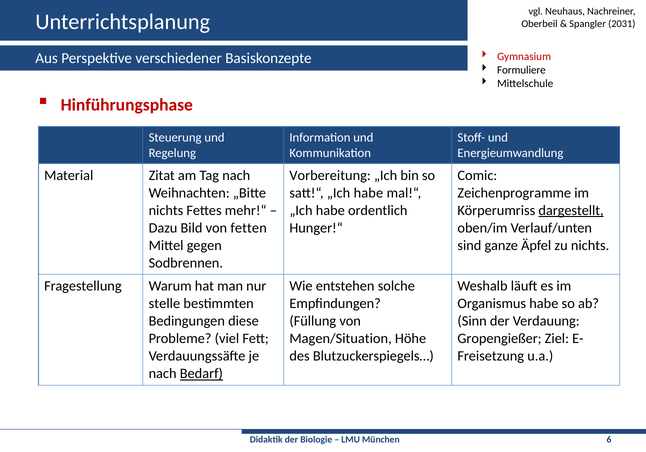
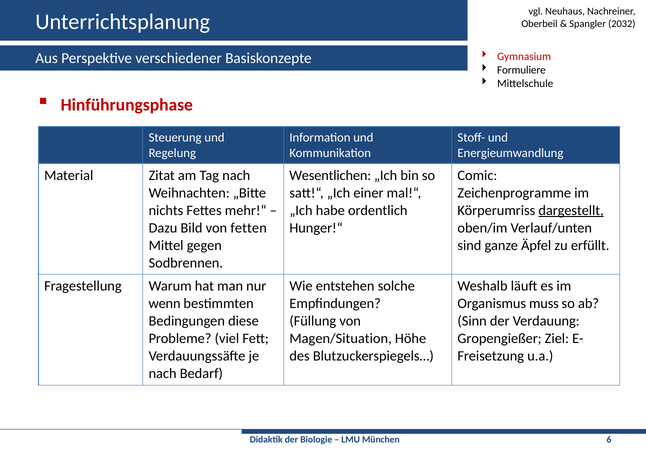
2031: 2031 -> 2032 (622, 24)
Vorbereitung: Vorbereitung -> Wesentlichen (330, 175)
satt!“ „Ich habe: habe -> einer (368, 193)
zu nichts: nichts -> erfüllt (590, 245)
stelle: stelle -> wenn (165, 303)
Organismus habe: habe -> muss (544, 303)
Bedarf underline: present -> none (201, 373)
